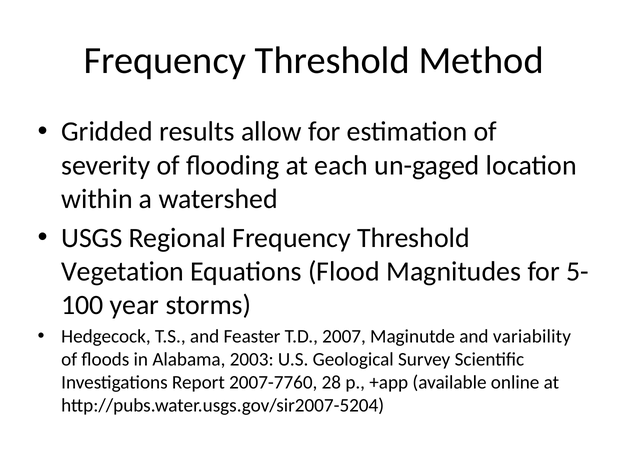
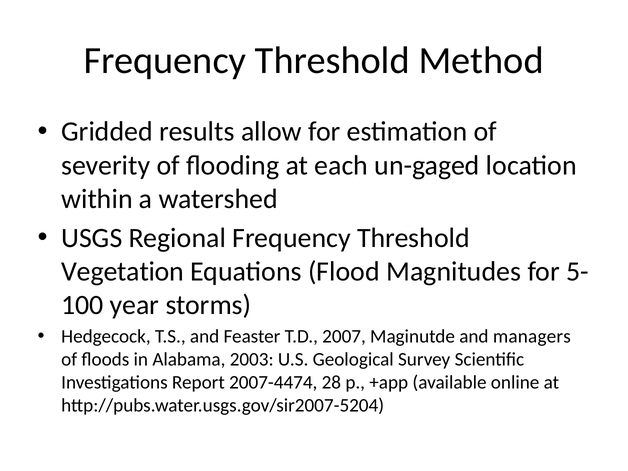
variability: variability -> managers (532, 336)
2007-7760: 2007-7760 -> 2007-4474 (273, 382)
